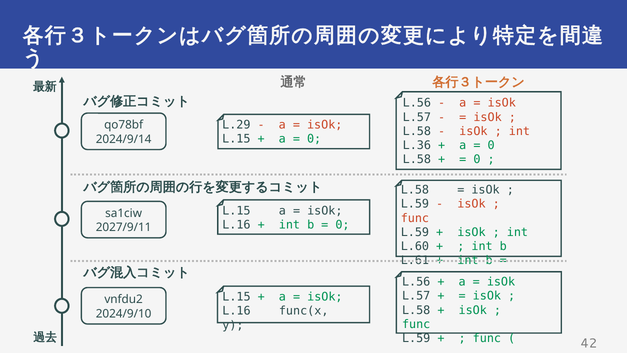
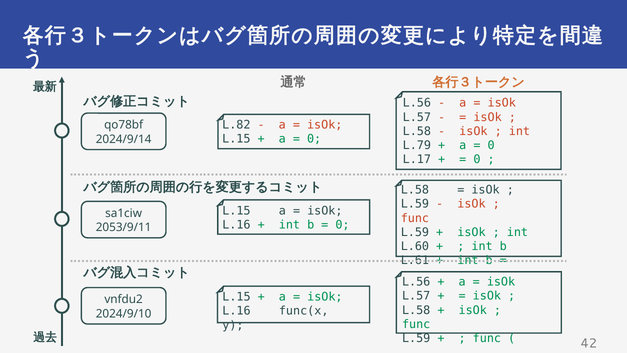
L.29: L.29 -> L.82 (236, 125)
L.36: L.36 -> L.79 (417, 145)
L.58: L.58 -> L.17 (417, 159)
2027/9/11: 2027/9/11 -> 2053/9/11 (124, 227)
